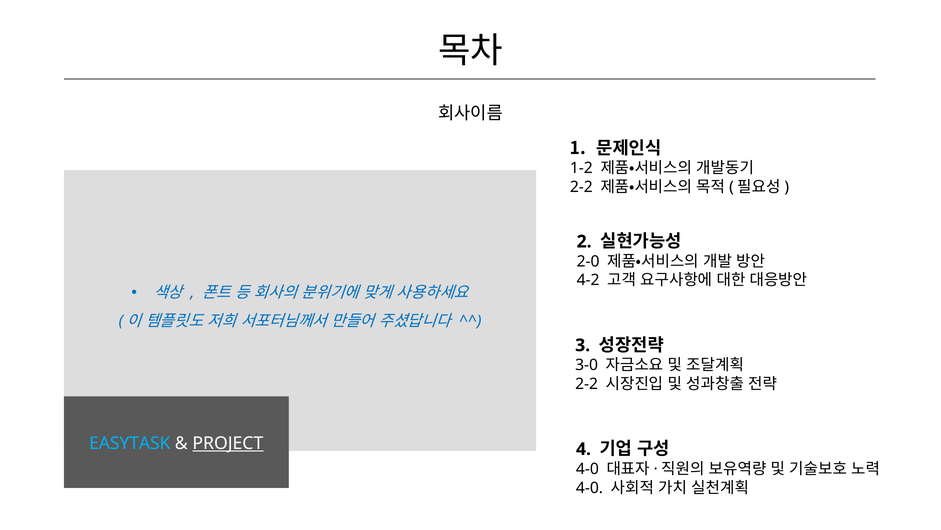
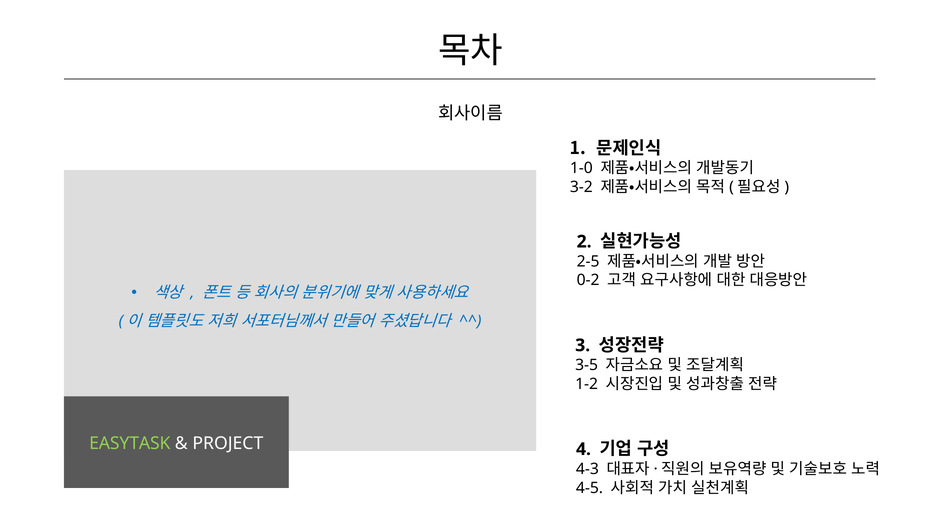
1-2: 1-2 -> 1-0 (581, 168)
2-2: 2-2 -> 3-2 (581, 187)
2-0: 2-0 -> 2-5 (588, 261)
4-2: 4-2 -> 0-2 (588, 280)
3-0: 3-0 -> 3-5 (587, 365)
2-2: 2-2 -> 1-2 (587, 384)
EASYTASK colour: light blue -> light green (130, 443)
PROJECT underline: present -> none (228, 443)
4-0: 4-0 -> 4-3 (587, 468)
4-0: 4-0 -> 4-5 (590, 487)
